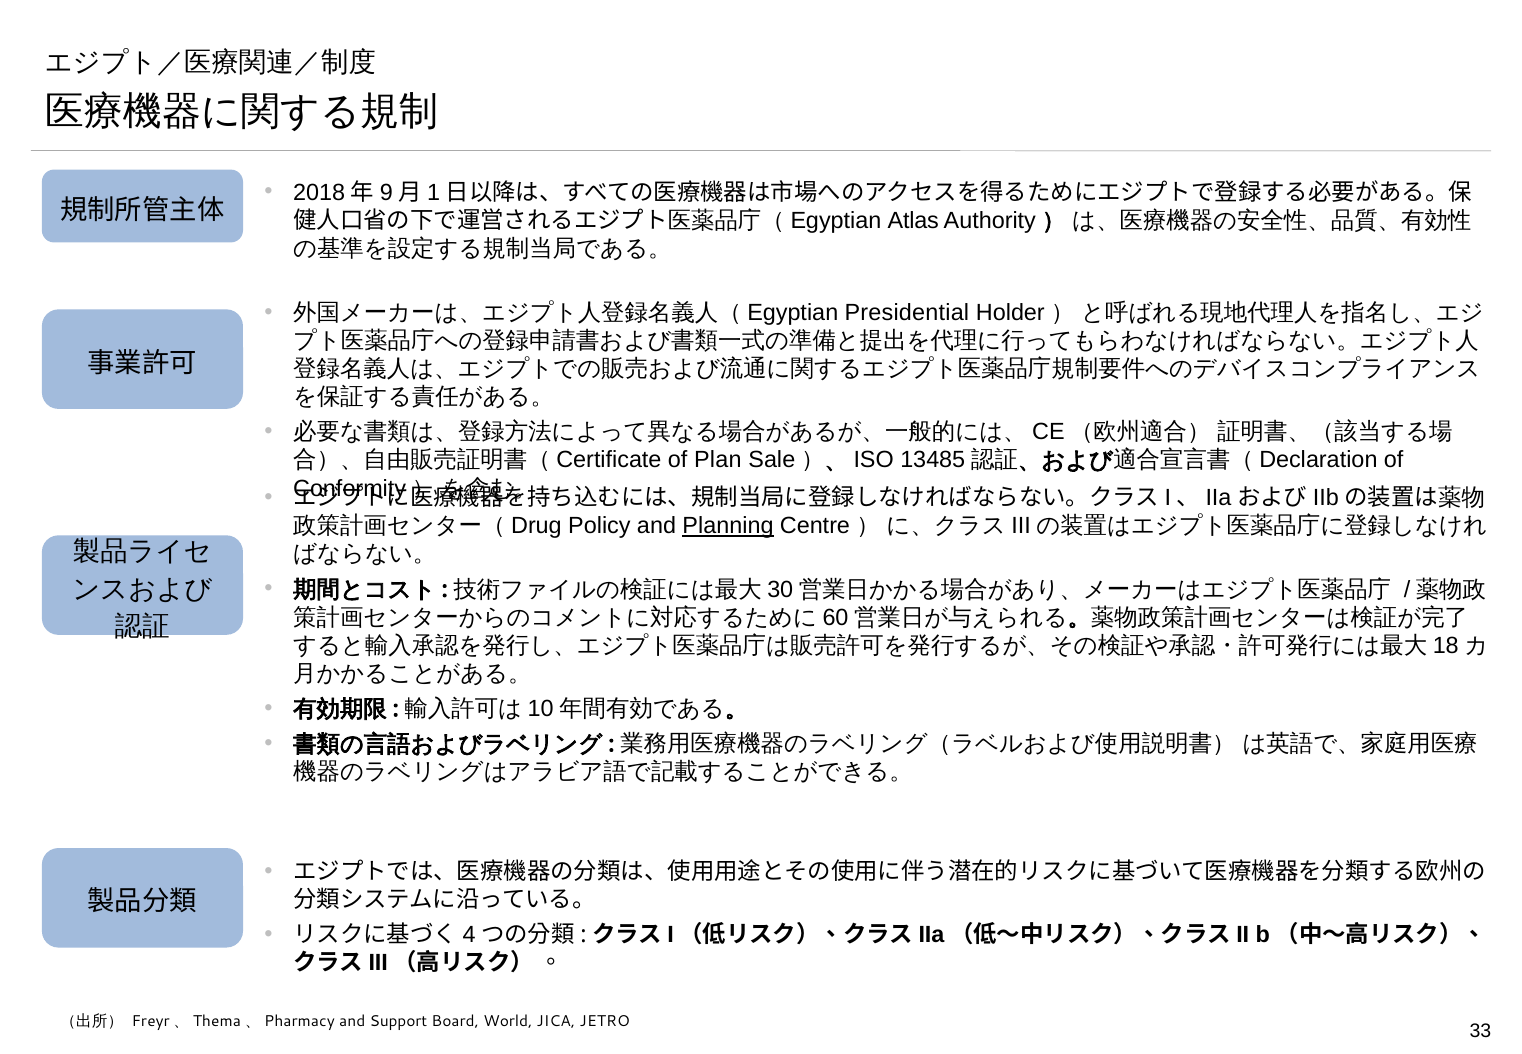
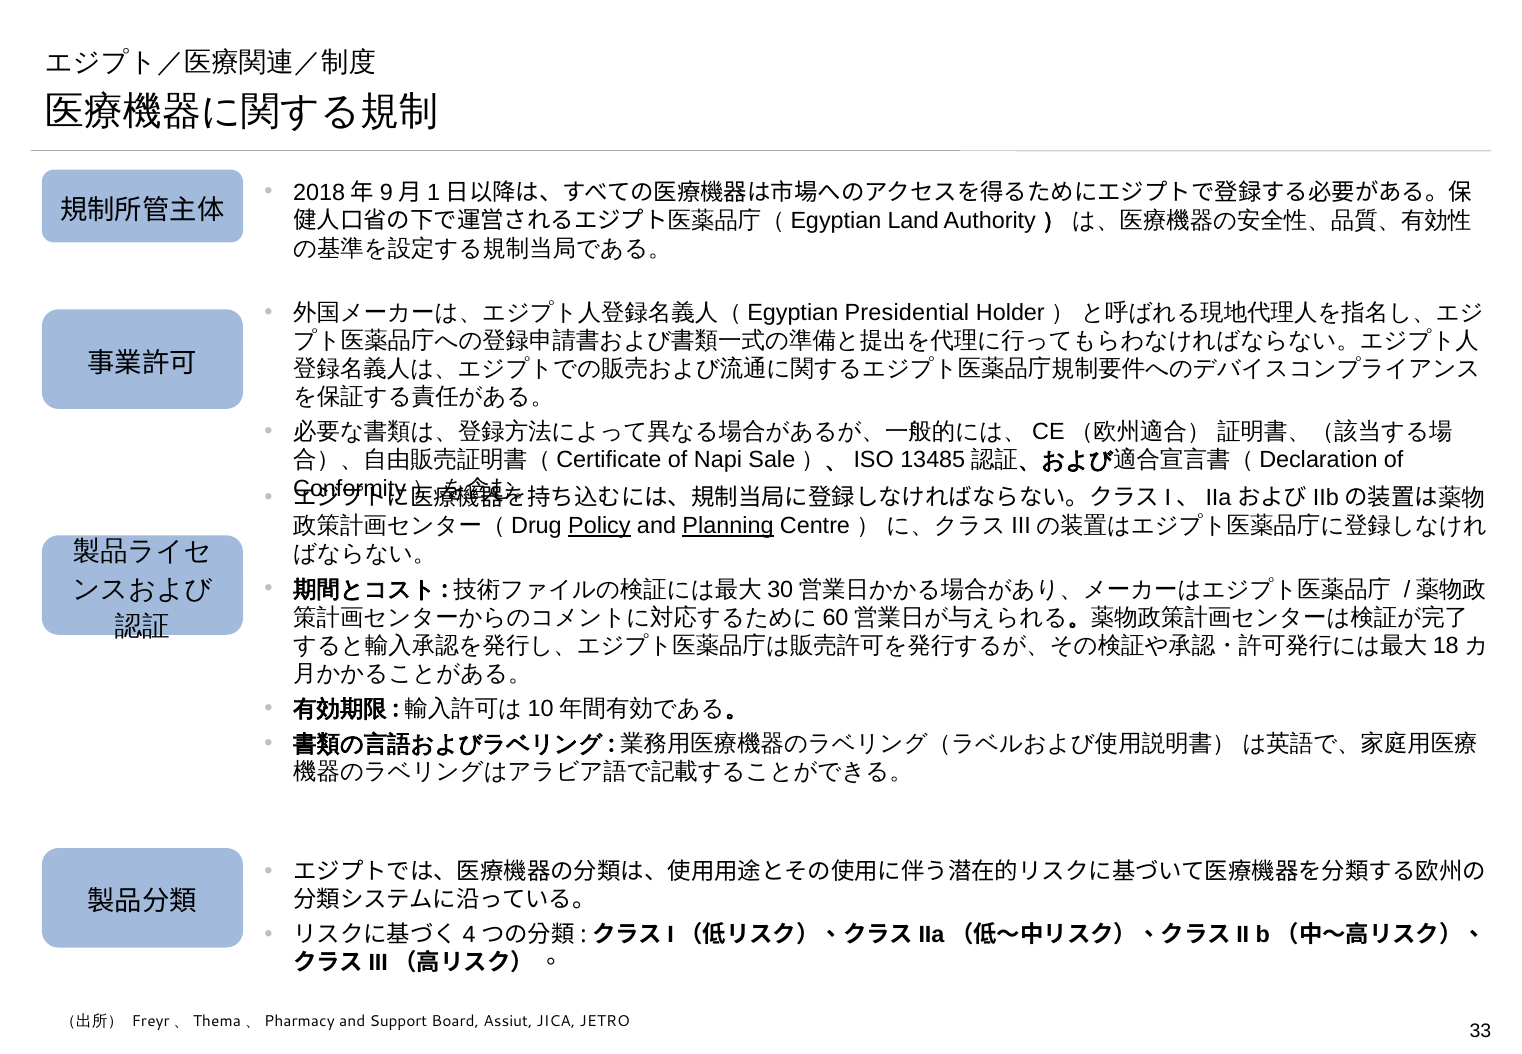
Atlas: Atlas -> Land (913, 221)
Plan: Plan -> Napi (718, 460)
Policy underline: none -> present (599, 526)
World: World -> Assiut (508, 1021)
